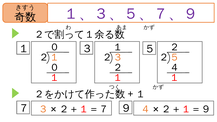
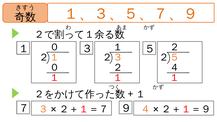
１、３、５、７、９ colour: purple -> orange (131, 14)
